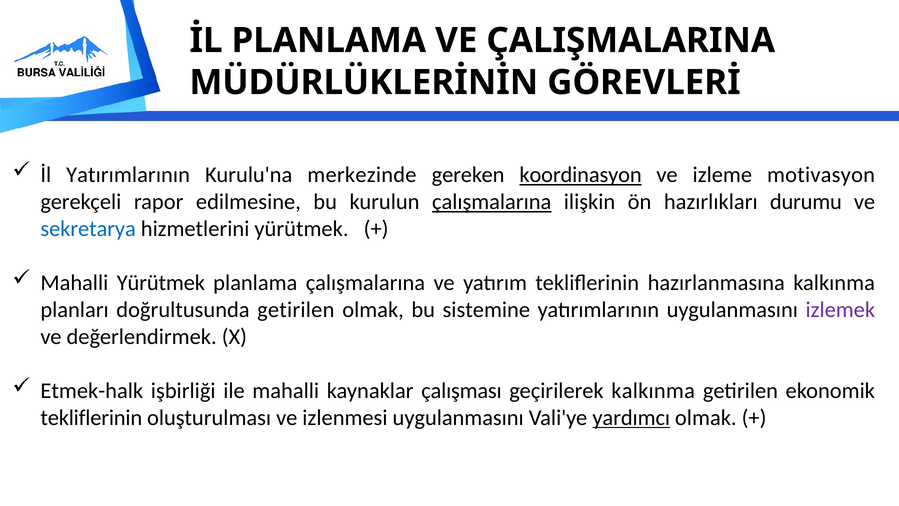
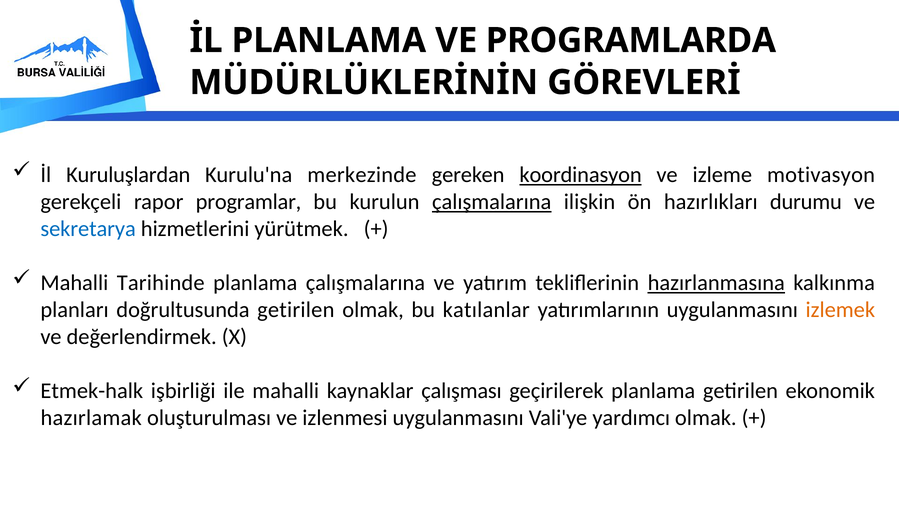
ÇALIŞMALARINA: ÇALIŞMALARINA -> PROGRAMLARDA (631, 40)
İl Yatırımlarının: Yatırımlarının -> Kuruluşlardan (128, 175)
edilmesine: edilmesine -> programlar (249, 202)
Mahalli Yürütmek: Yürütmek -> Tarihinde (161, 283)
hazırlanmasına underline: none -> present (716, 283)
sistemine: sistemine -> katılanlar (486, 310)
izlemek colour: purple -> orange (840, 310)
geçirilerek kalkınma: kalkınma -> planlama (653, 391)
tekliflerinin: tekliflerinin -> hazırlamak (91, 418)
yardımcı underline: present -> none (631, 418)
